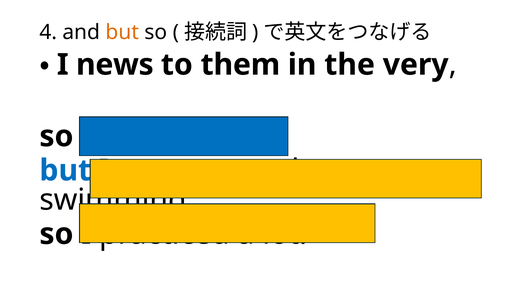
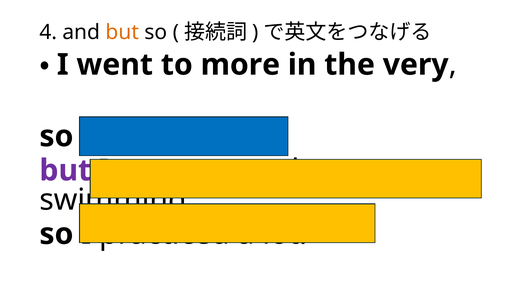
news: news -> went (115, 65)
them: them -> more (240, 65)
but colour: blue -> purple (65, 170)
